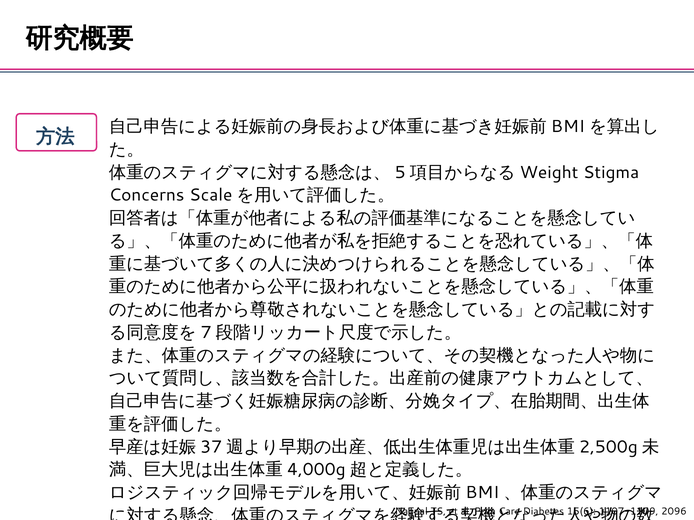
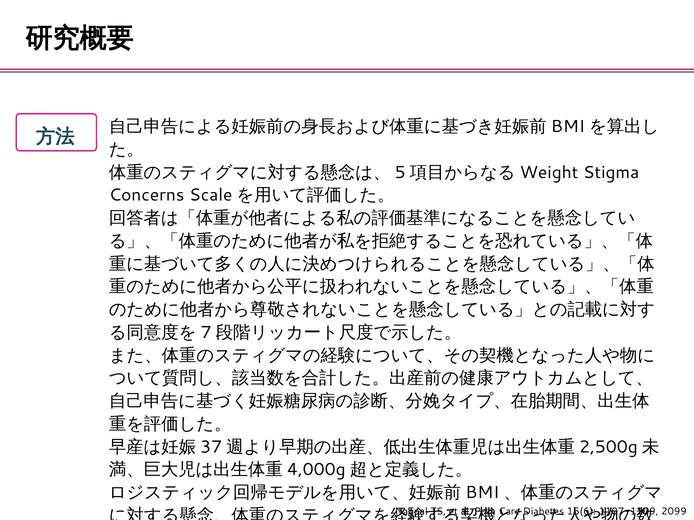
2096: 2096 -> 2099 (674, 512)
